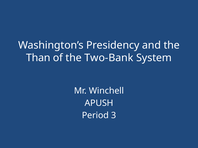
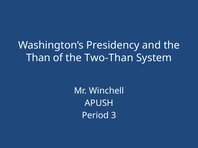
Two-Bank: Two-Bank -> Two-Than (109, 58)
